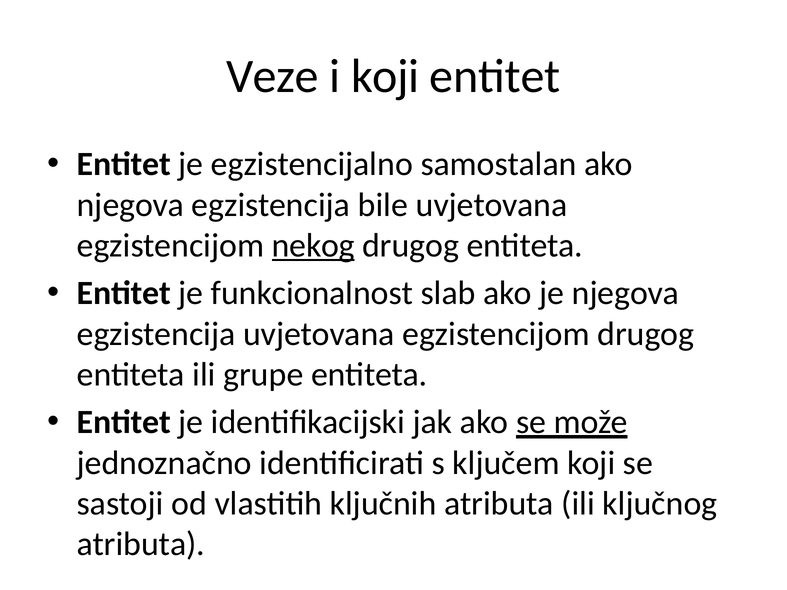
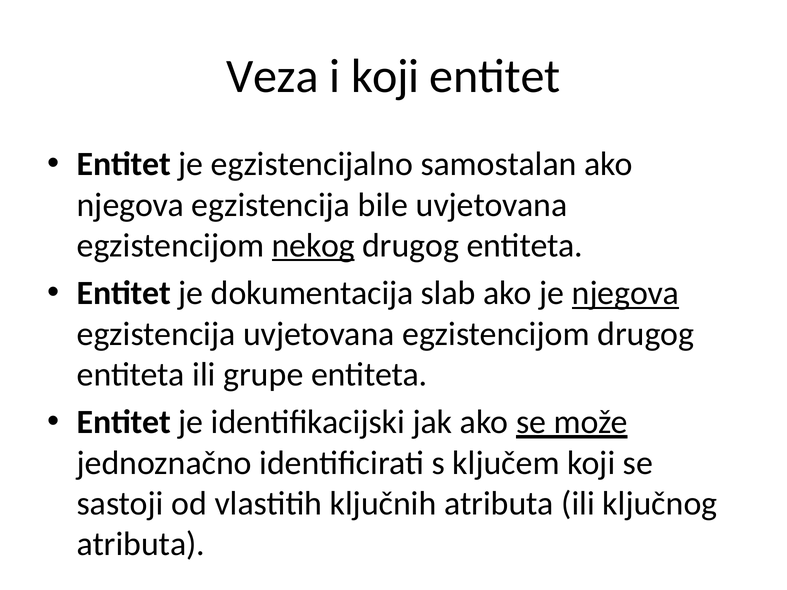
Veze: Veze -> Veza (272, 76)
funkcionalnost: funkcionalnost -> dokumentacija (312, 293)
njegova underline: none -> present (626, 293)
